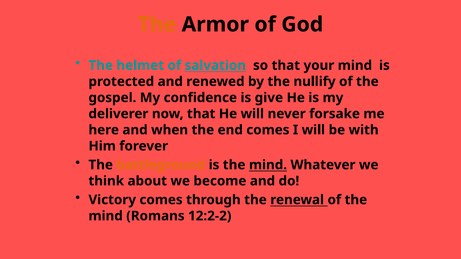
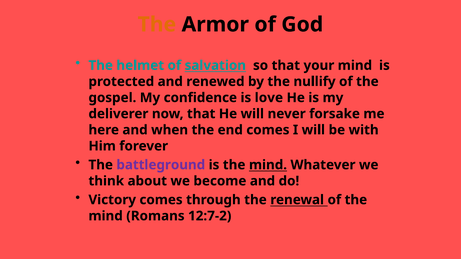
give: give -> love (269, 98)
battleground colour: orange -> purple (161, 165)
12:2-2: 12:2-2 -> 12:7-2 (210, 216)
